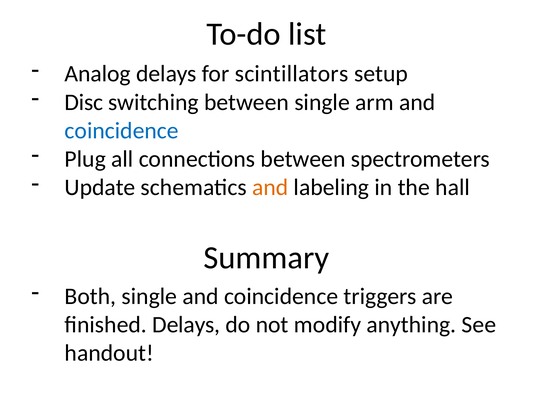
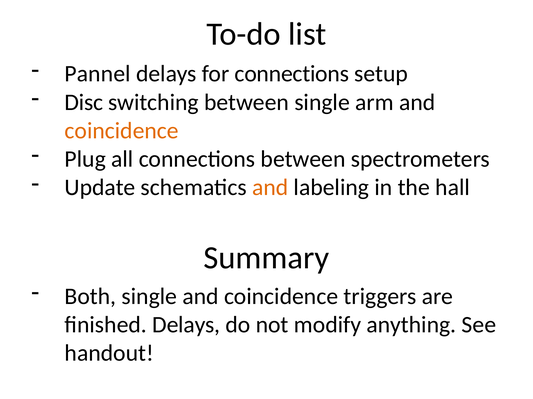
Analog: Analog -> Pannel (98, 74)
for scintillators: scintillators -> connections (292, 74)
coincidence colour: blue -> orange (122, 131)
